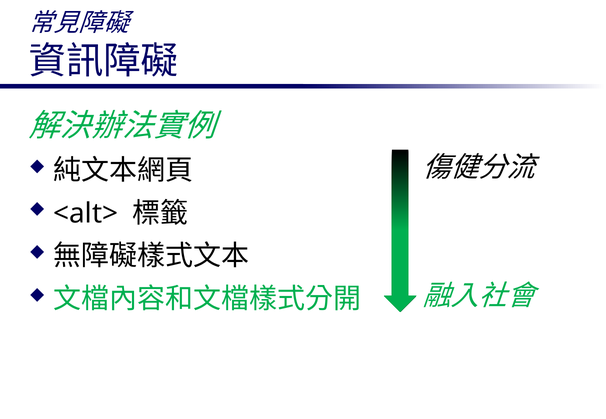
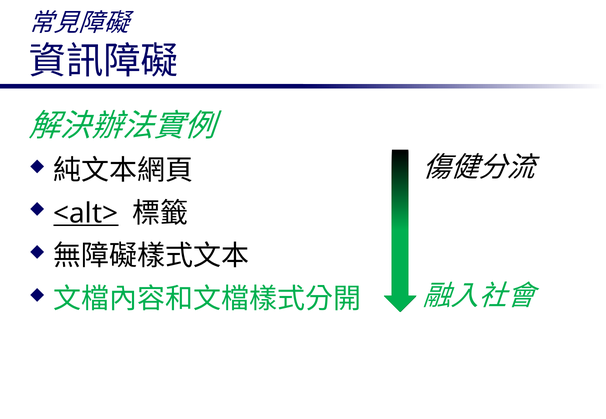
<alt> underline: none -> present (86, 214)
